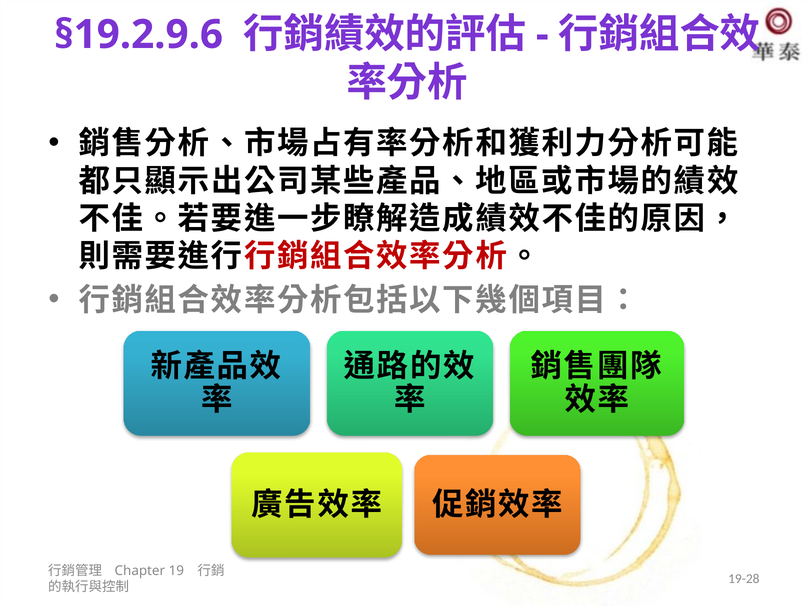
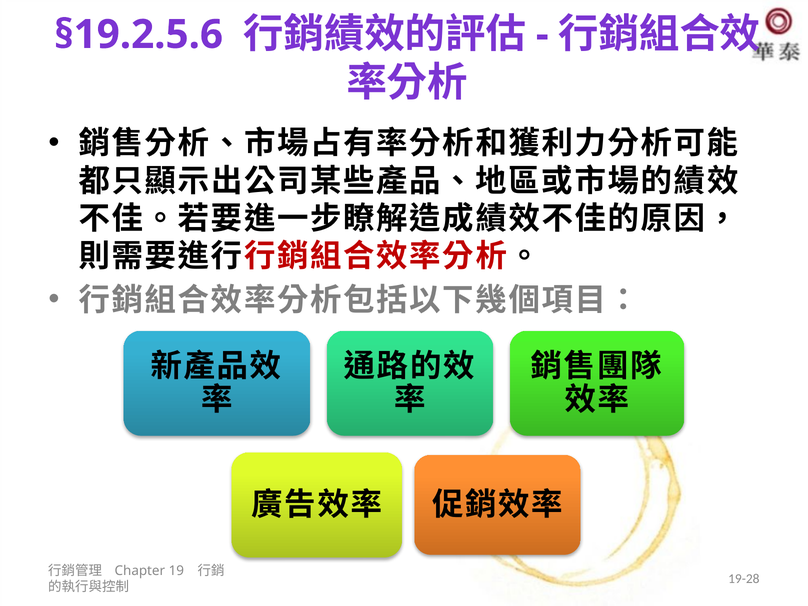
§19.2.9.6: §19.2.9.6 -> §19.2.5.6 (139, 35)
